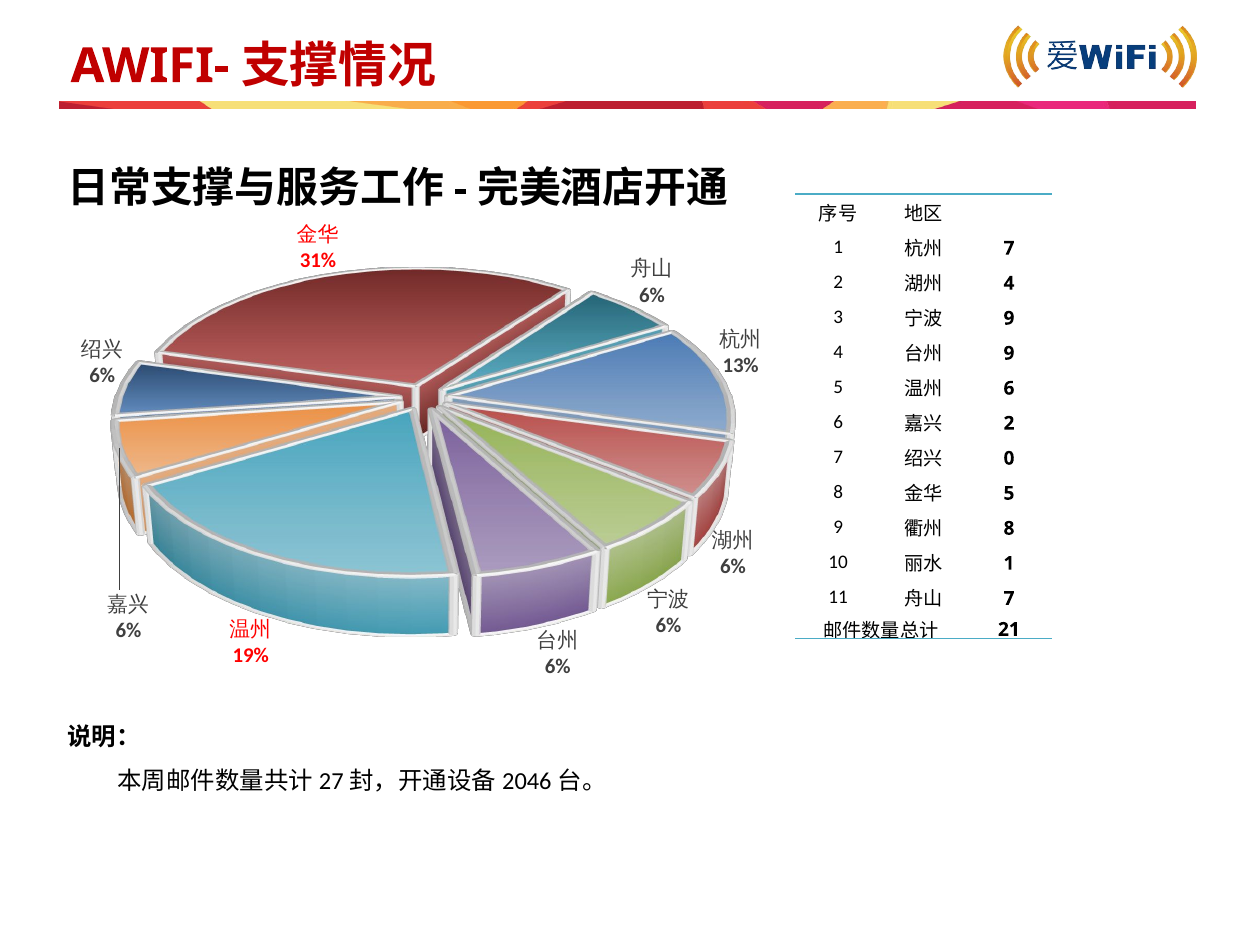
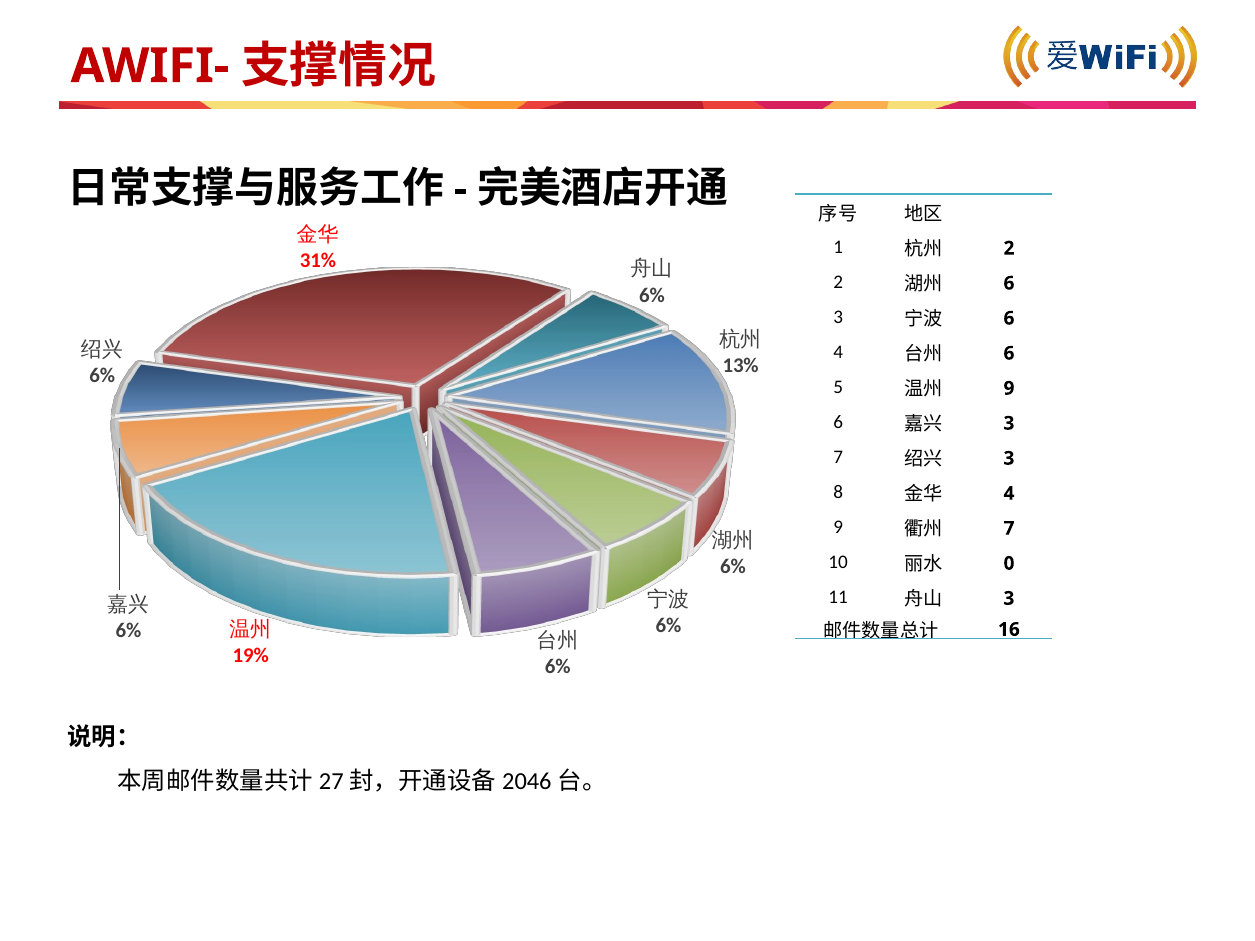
7: 7 -> 2 (1009, 248)
4: 4 -> 6 (1009, 283)
9: 9 -> 6 (1009, 318)
9: 9 -> 6 (1009, 353)
6: 6 -> 9 (1009, 388)
2: 2 -> 3 (1009, 423)
0: 0 -> 3 (1009, 458)
5: 5 -> 4 (1009, 494)
8: 8 -> 7 (1009, 529)
1: 1 -> 0 (1009, 564)
7: 7 -> 3 (1009, 599)
21: 21 -> 16 (1009, 630)
